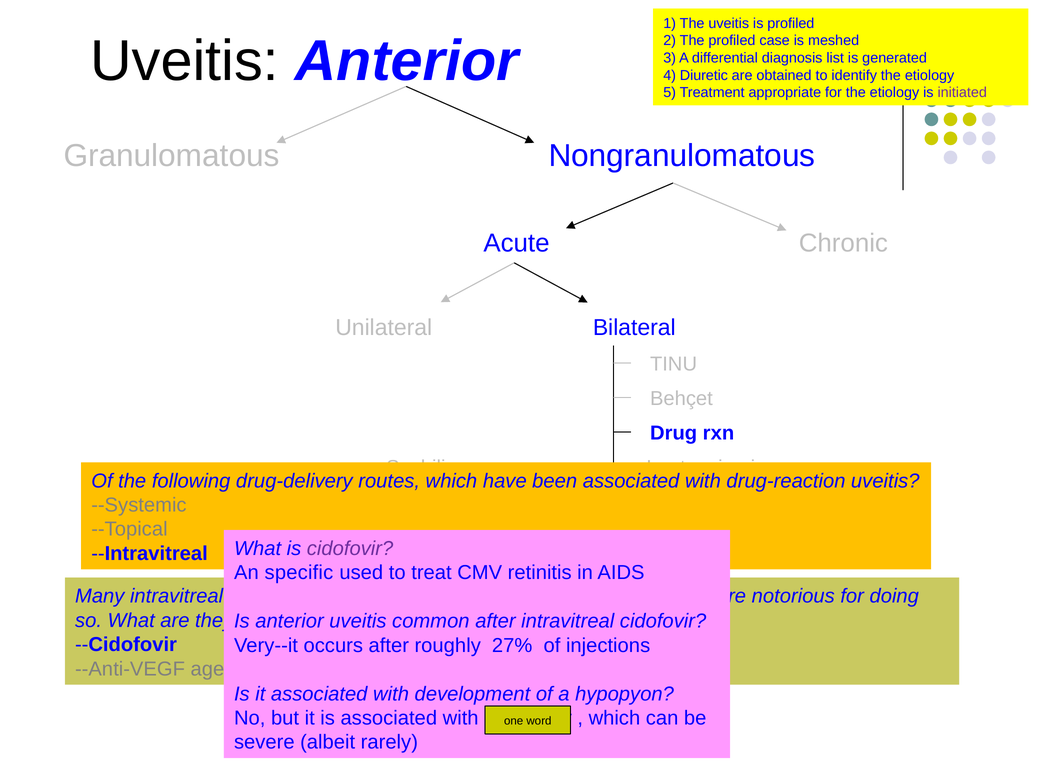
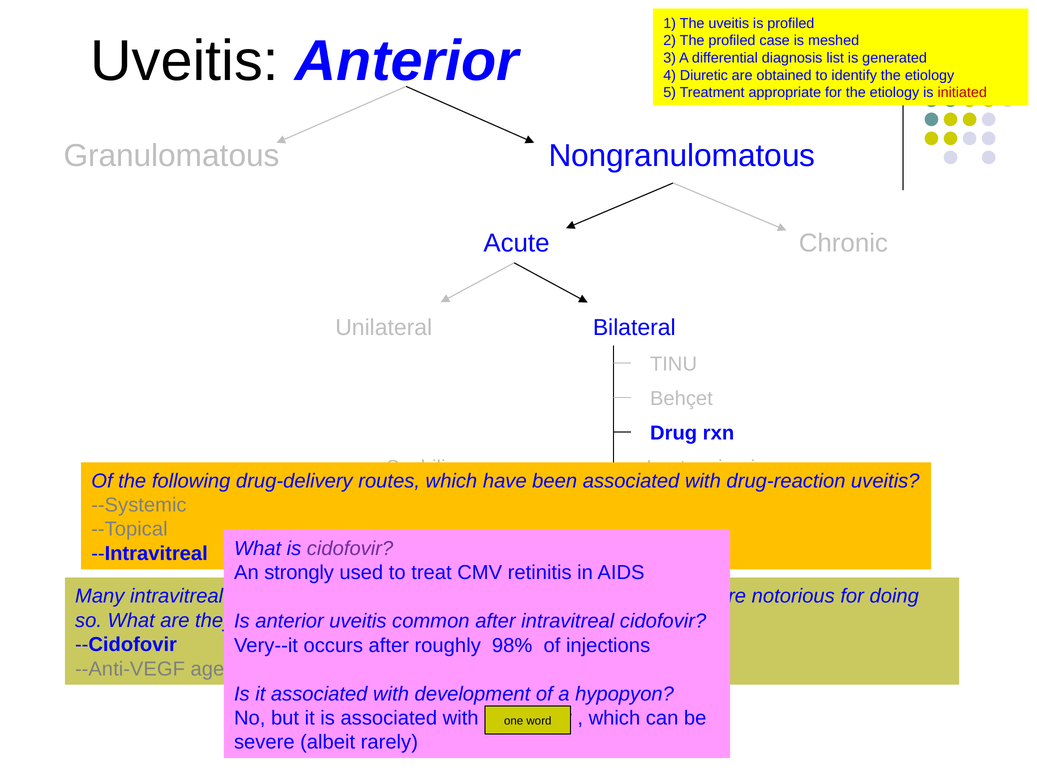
initiated colour: purple -> red (962, 93)
specific: specific -> strongly (299, 573)
27%: 27% -> 98% (512, 645)
